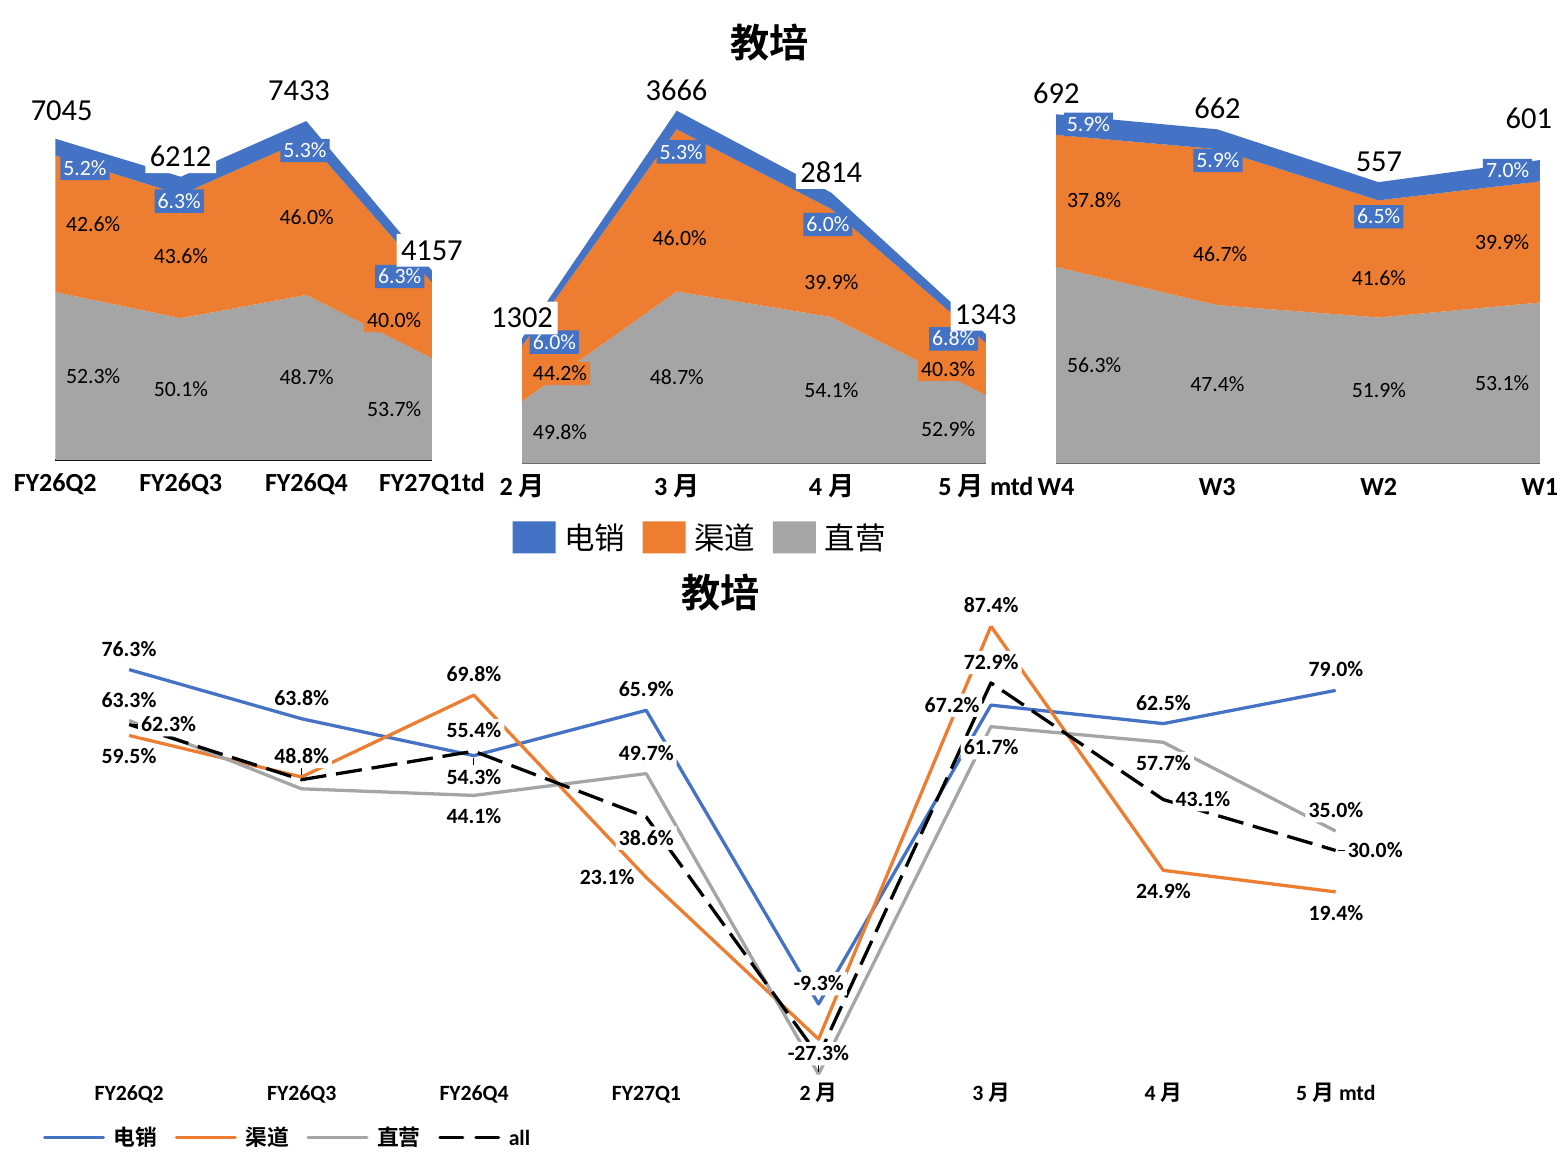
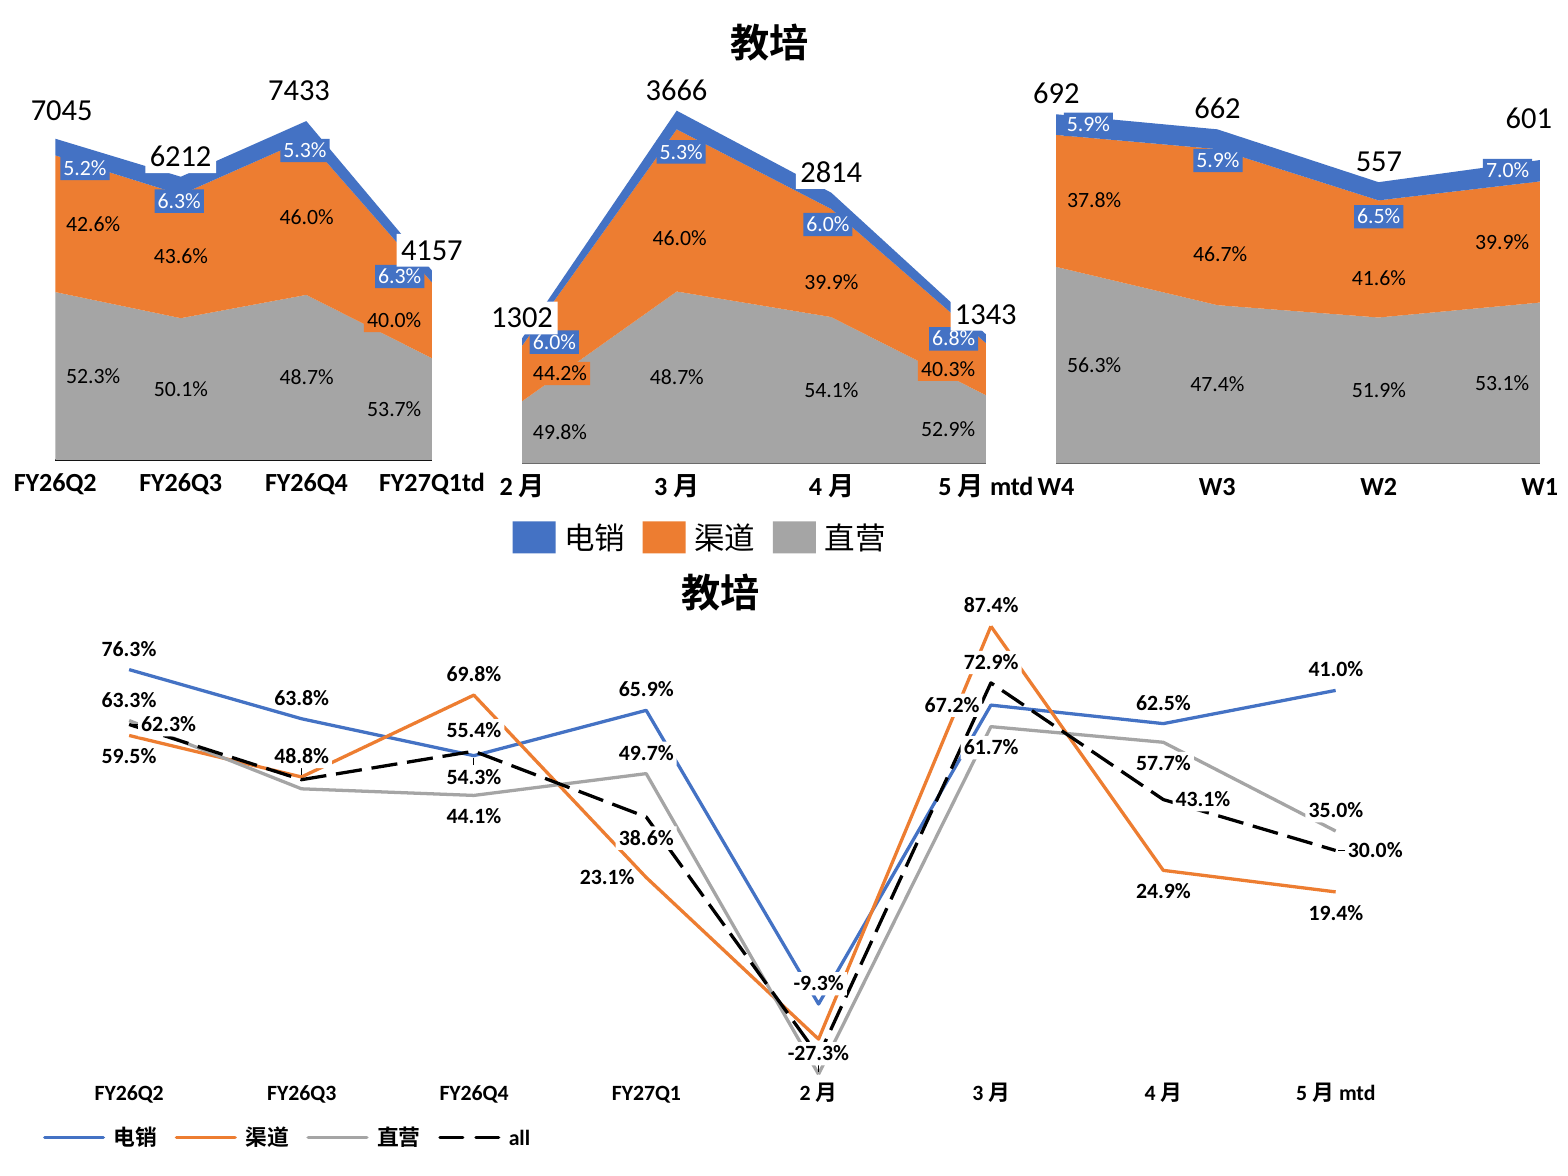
79.0%: 79.0% -> 41.0% (1336, 670)
